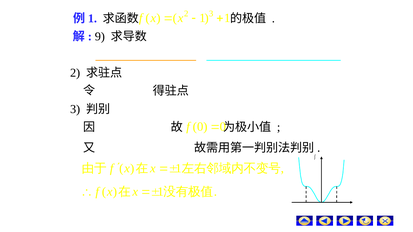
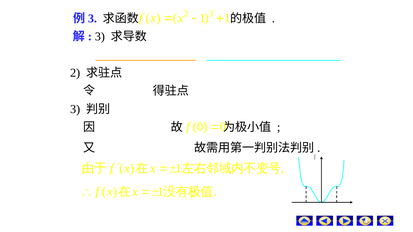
1: 1 -> 3 (92, 19)
9: 9 -> 3 (100, 36)
